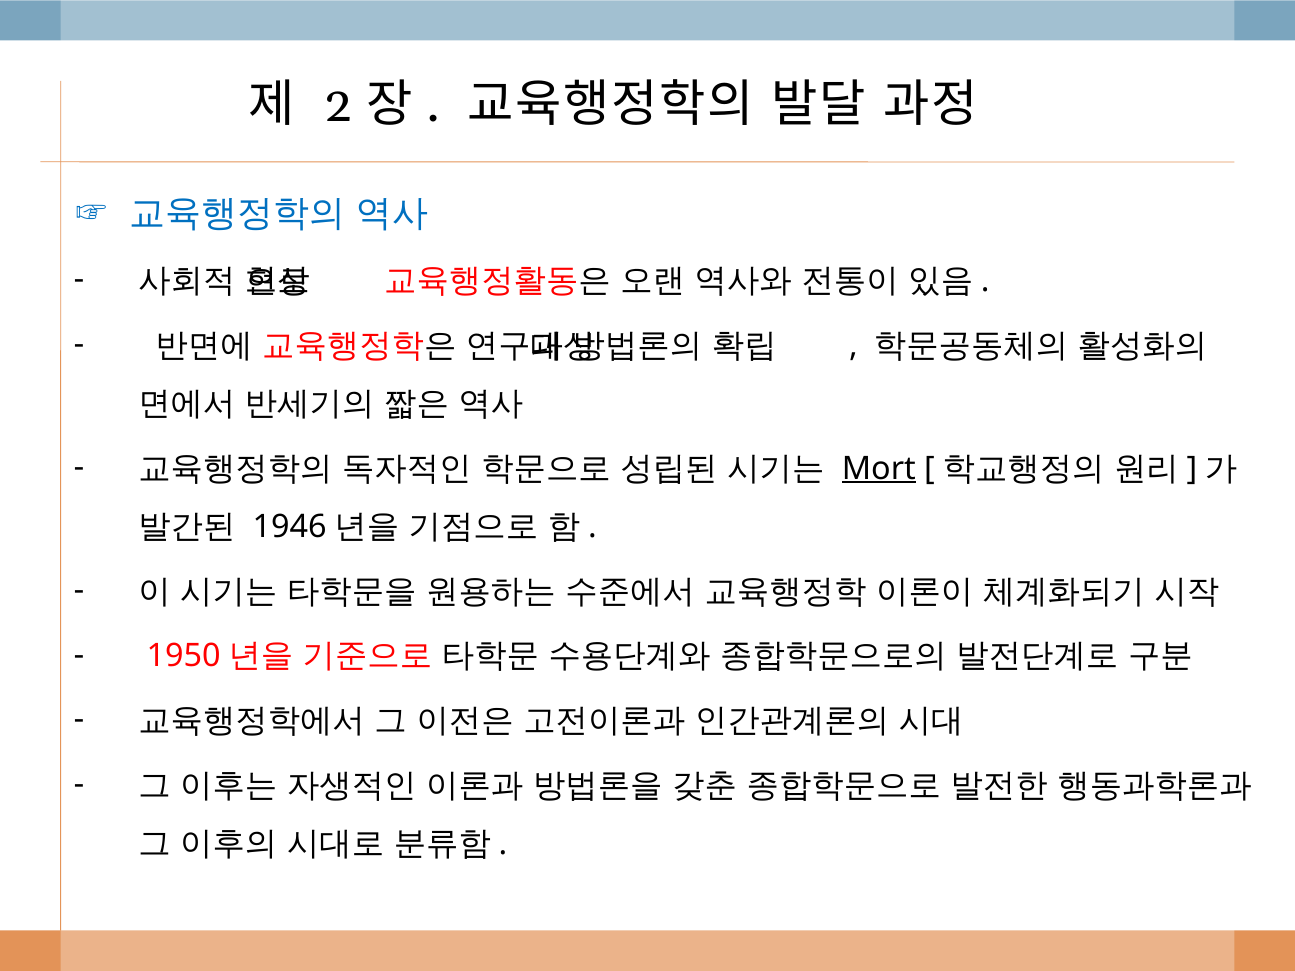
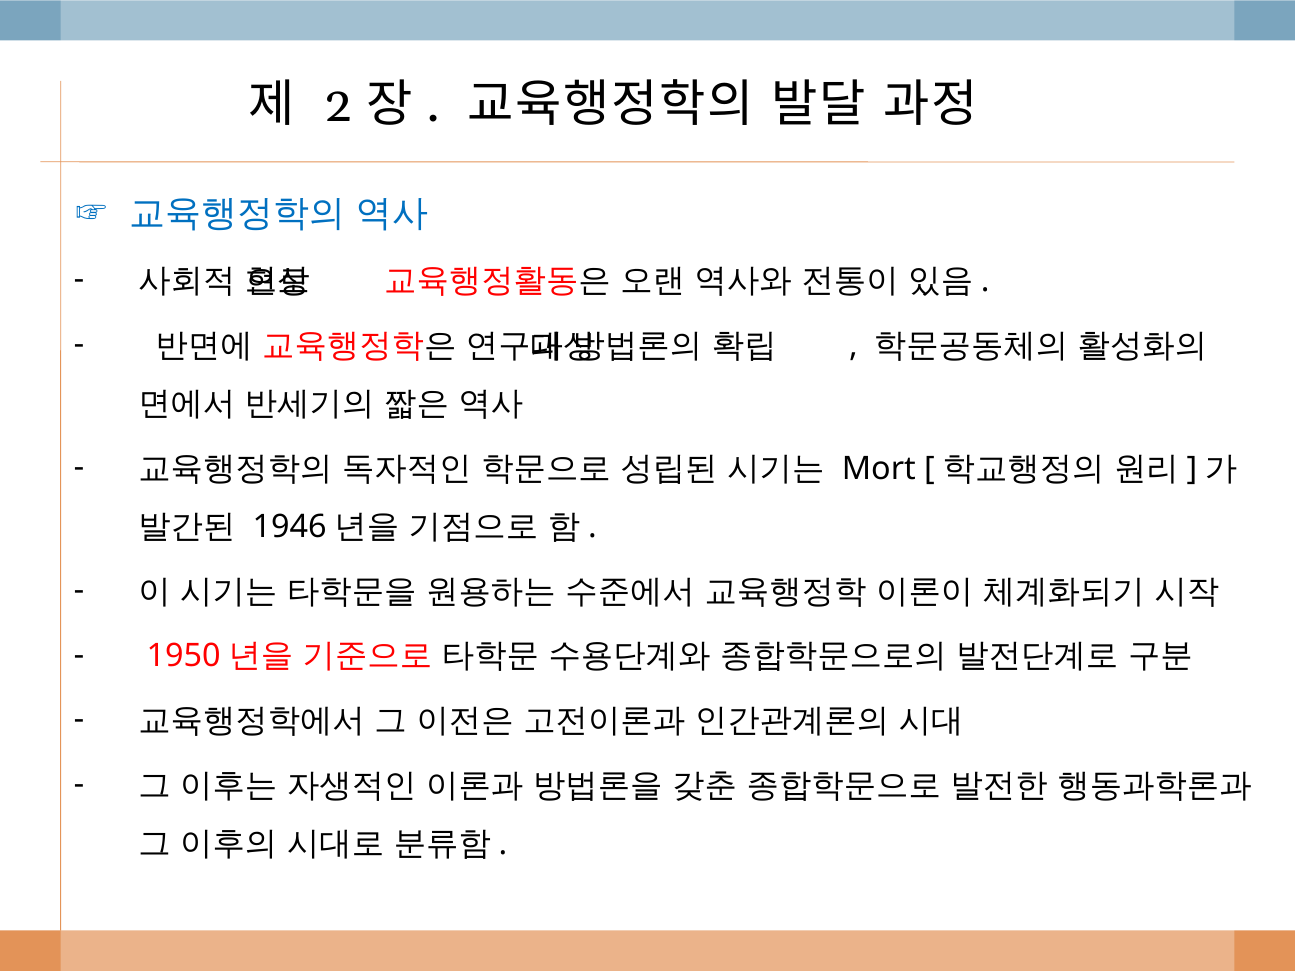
Mort underline: present -> none (879, 468)
